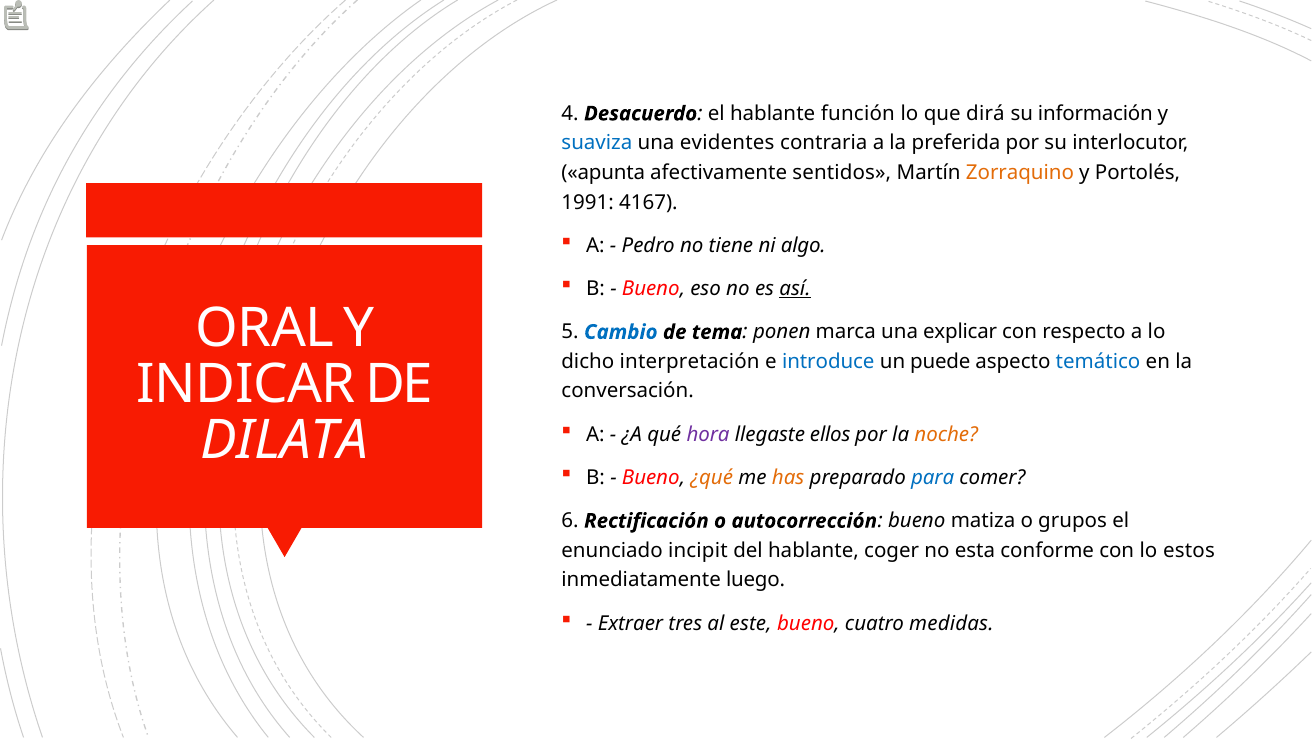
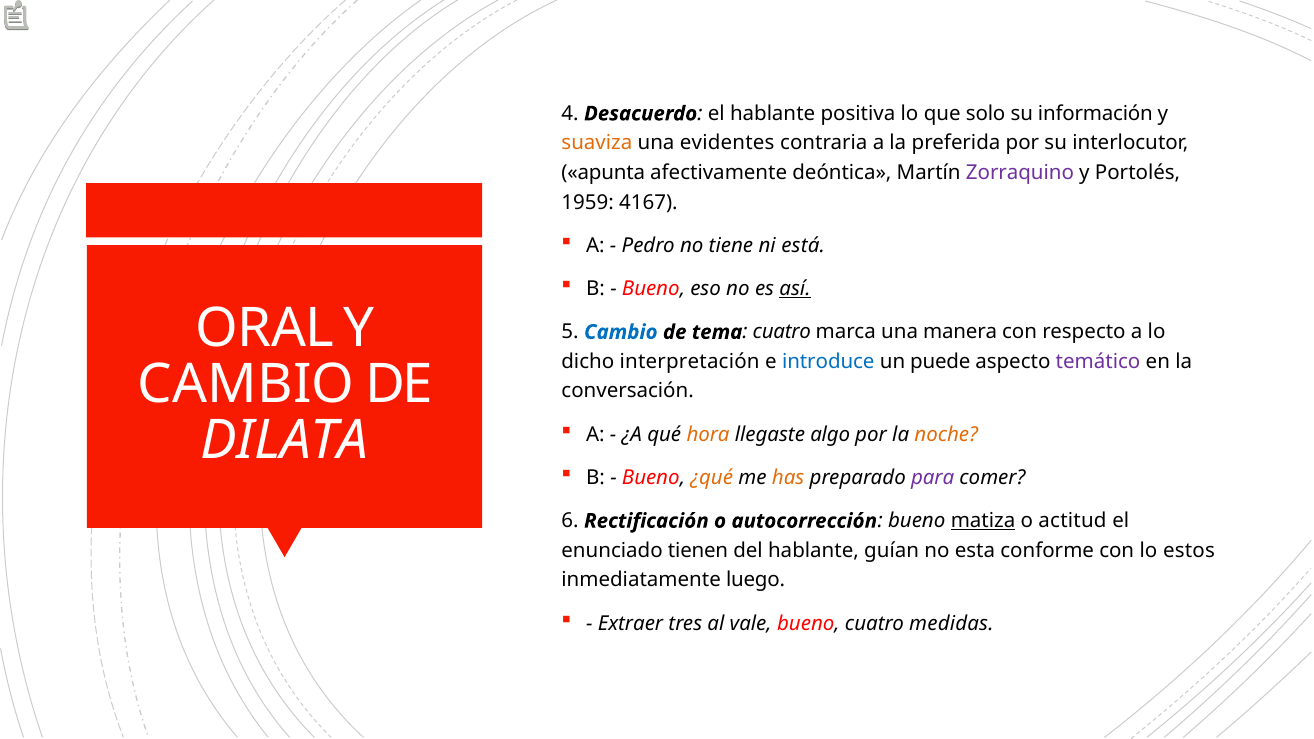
función: función -> positiva (858, 114)
dirá: dirá -> solo (986, 114)
suaviza colour: blue -> orange (597, 143)
sentidos: sentidos -> deóntica (842, 173)
Zorraquino colour: orange -> purple (1020, 173)
1991: 1991 -> 1959 (588, 202)
algo: algo -> está (803, 246)
tema ponen: ponen -> cuatro (782, 332)
explicar: explicar -> manera (960, 332)
temático colour: blue -> purple (1098, 362)
INDICAR: INDICAR -> CAMBIO (246, 384)
hora colour: purple -> orange (708, 435)
ellos: ellos -> algo (830, 435)
para colour: blue -> purple (933, 478)
matiza underline: none -> present (983, 521)
grupos: grupos -> actitud (1073, 521)
incipit: incipit -> tienen (698, 551)
coger: coger -> guían (892, 551)
este: este -> vale (751, 623)
